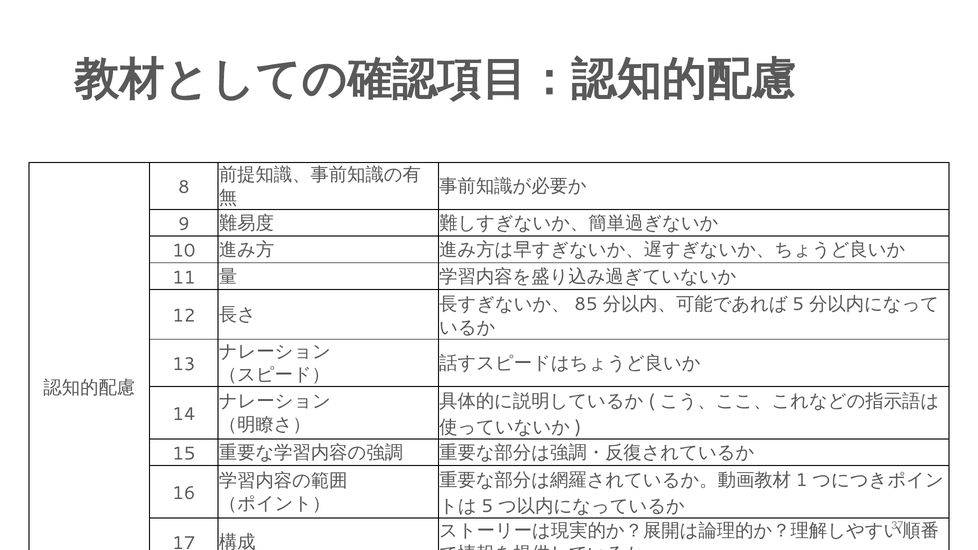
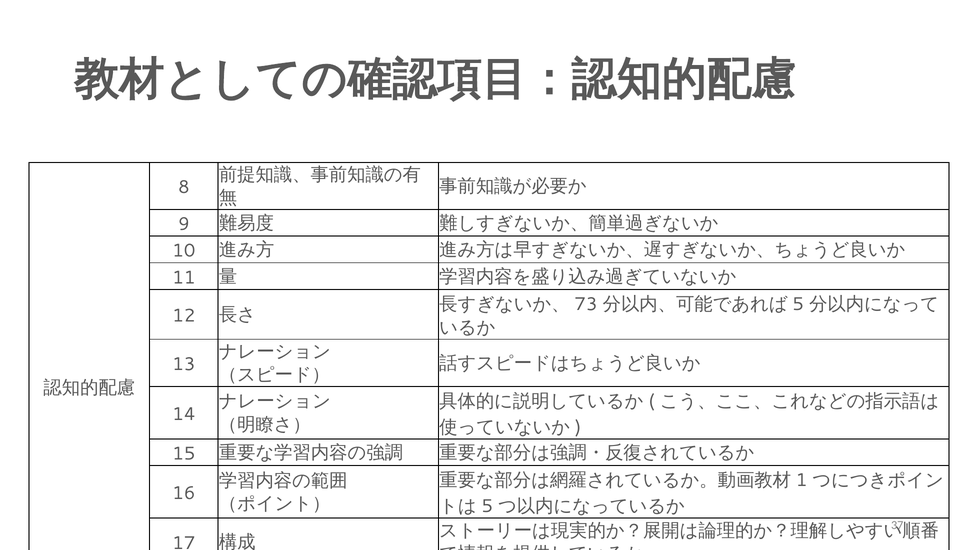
85: 85 -> 73 (586, 304)
